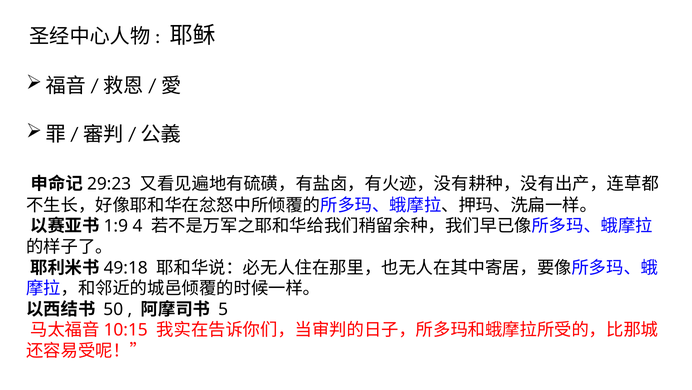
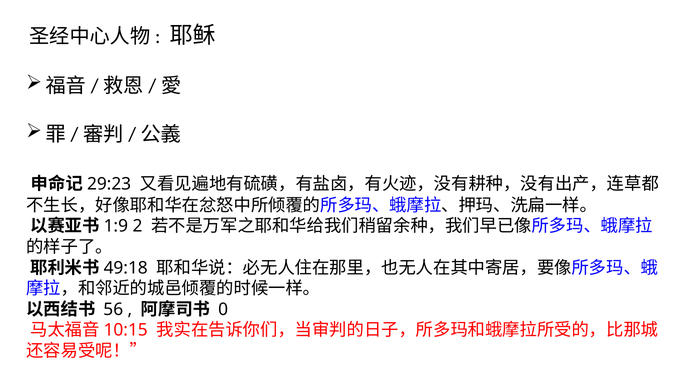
4: 4 -> 2 (137, 226)
50: 50 -> 56 (113, 309)
5: 5 -> 0 (223, 309)
